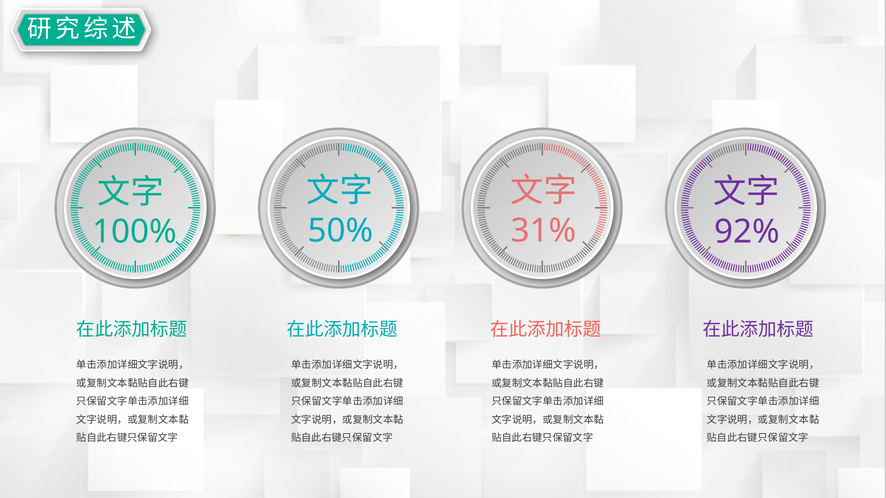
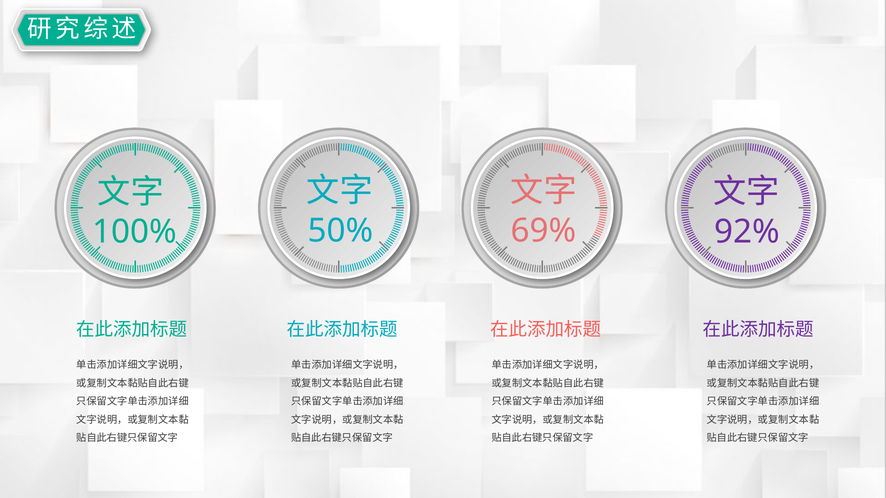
31%: 31% -> 69% (544, 231)
